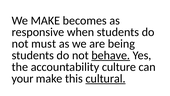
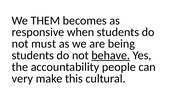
We MAKE: MAKE -> THEM (45, 20)
culture: culture -> people (119, 67)
your: your -> very (22, 78)
cultural underline: present -> none (106, 78)
